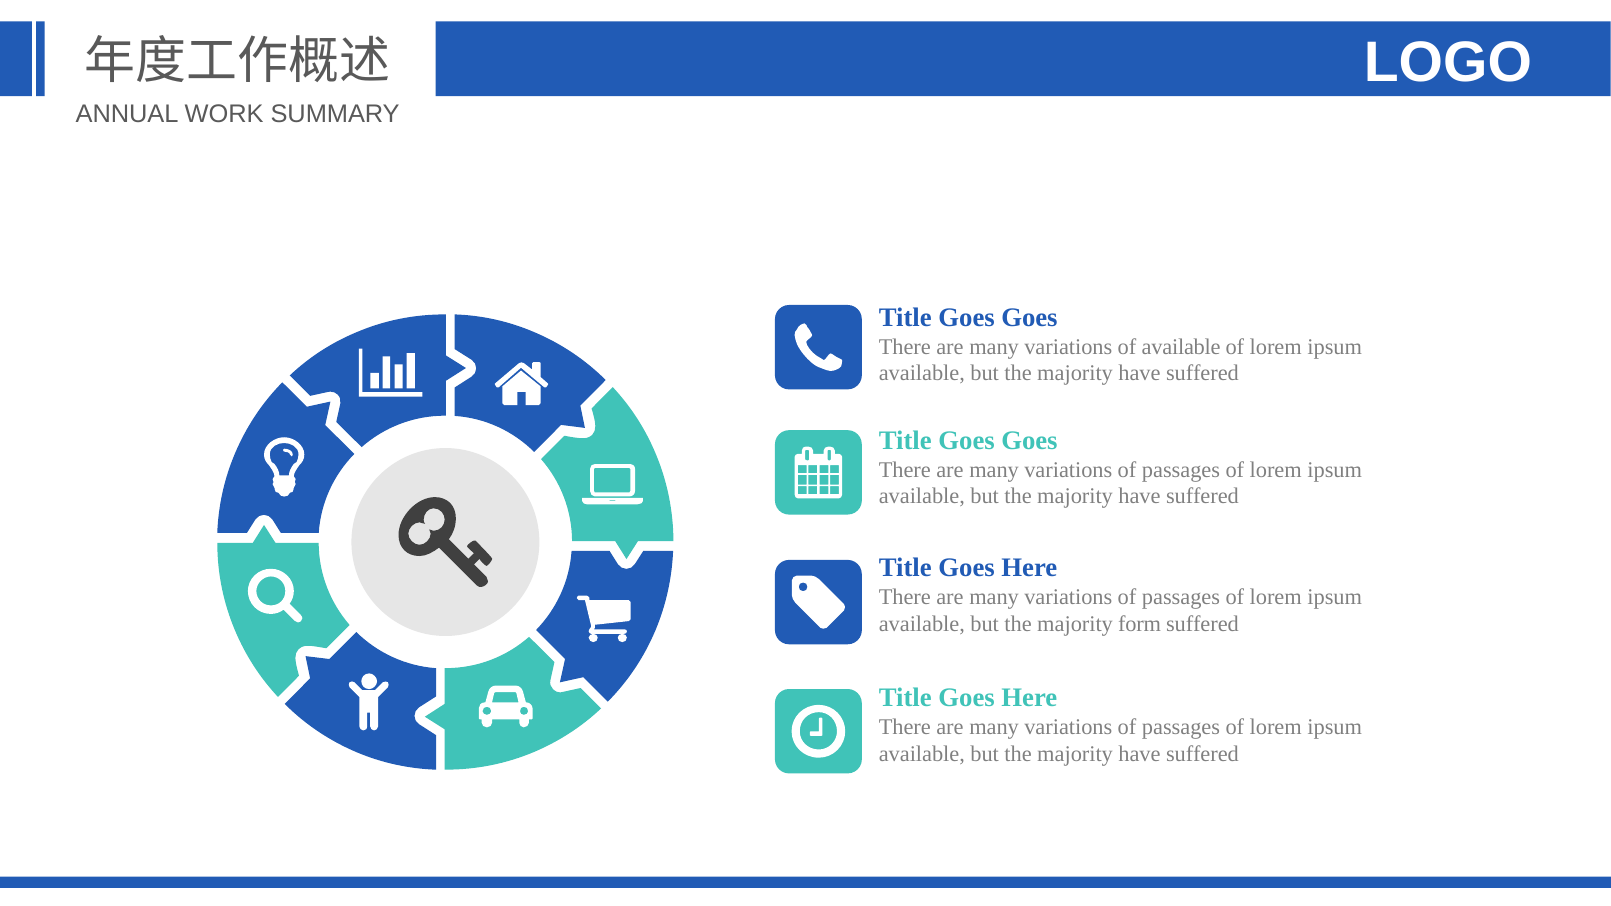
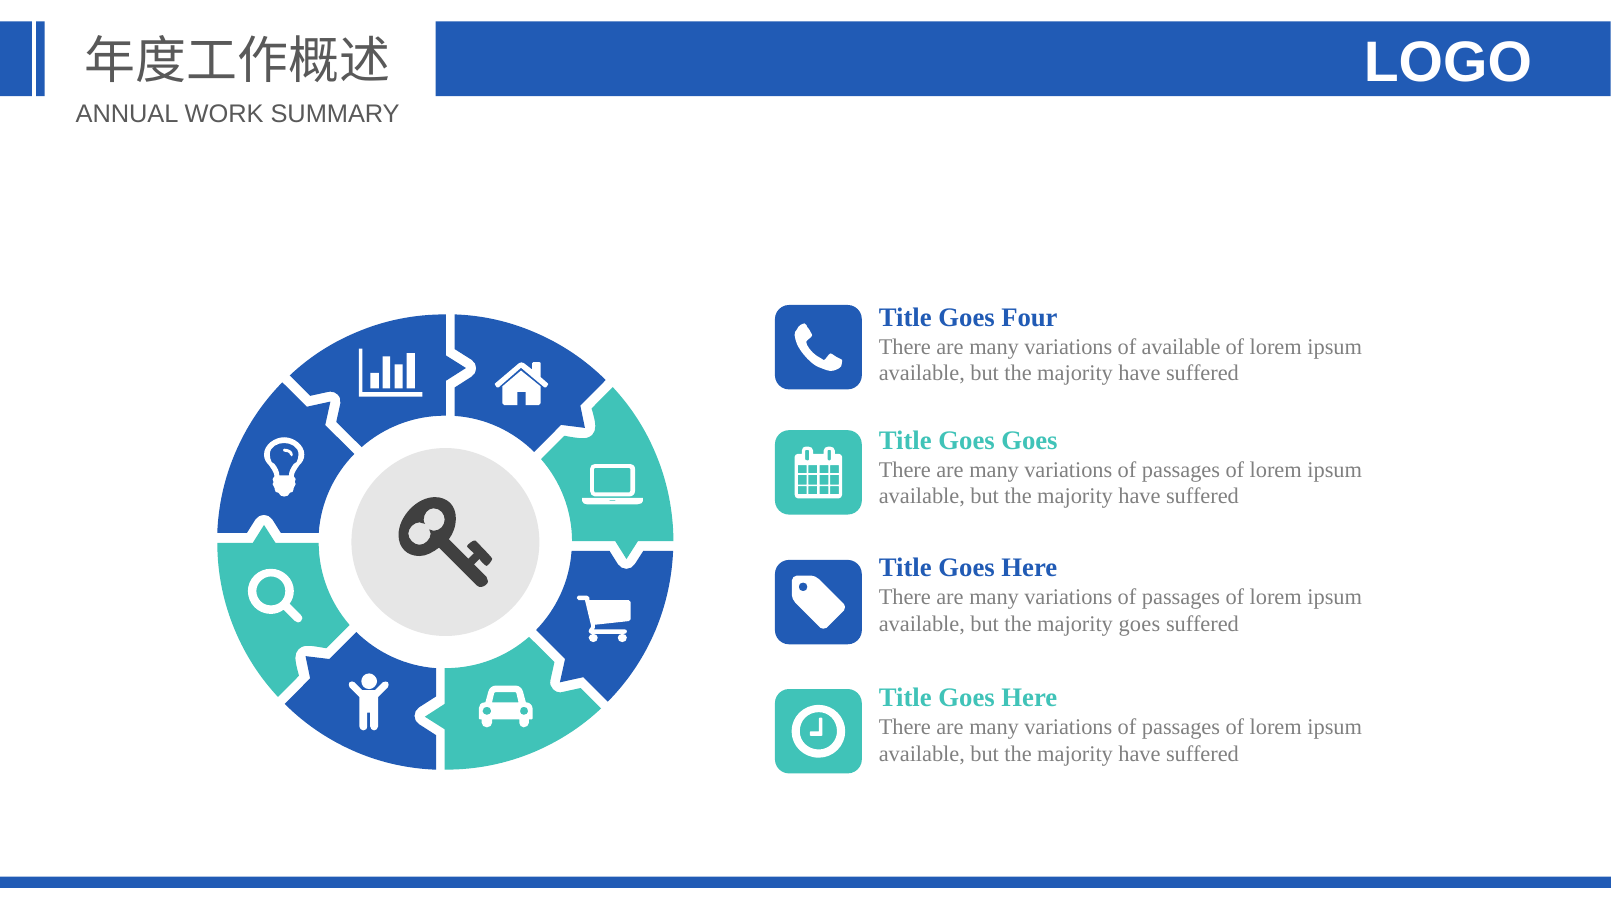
Goes: Goes -> Four (1029, 318)
majority form: form -> goes (1139, 624)
